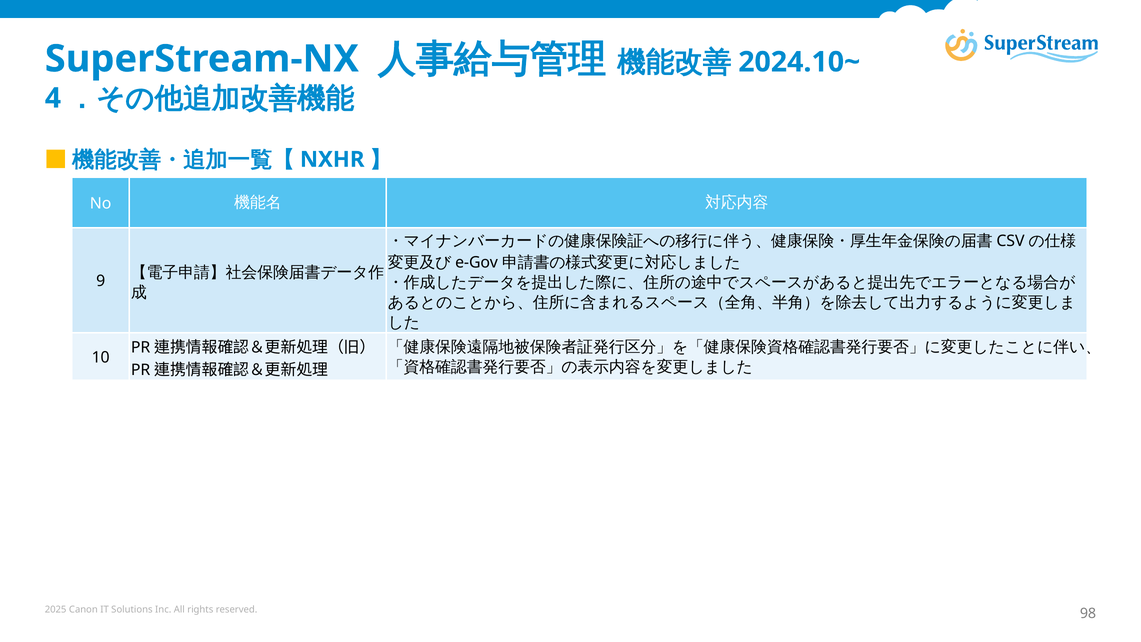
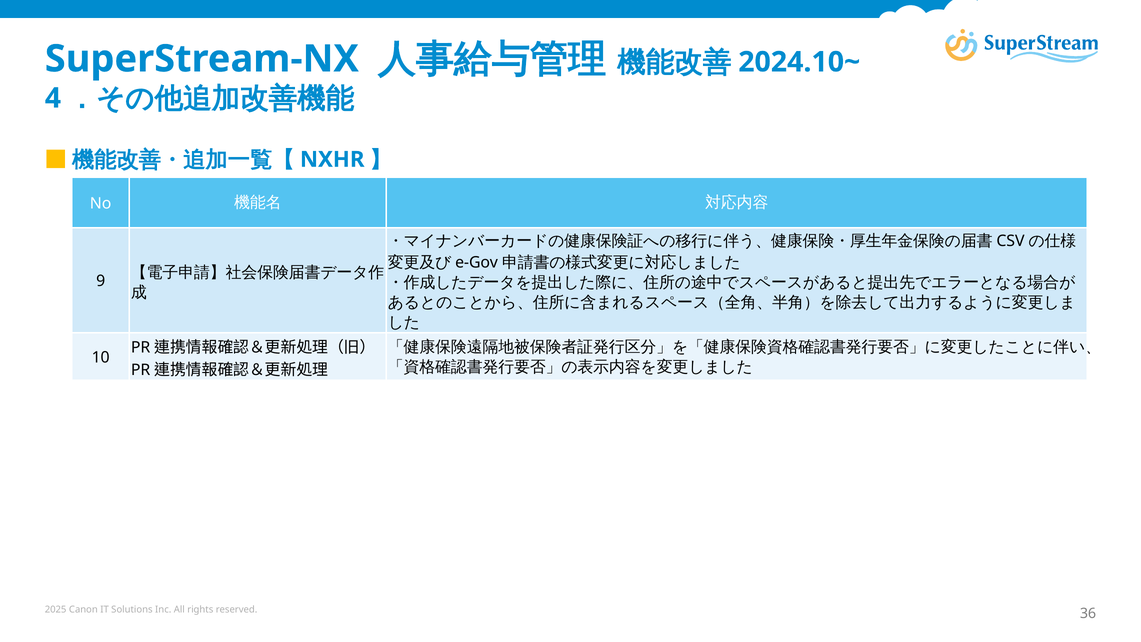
98: 98 -> 36 (1088, 613)
